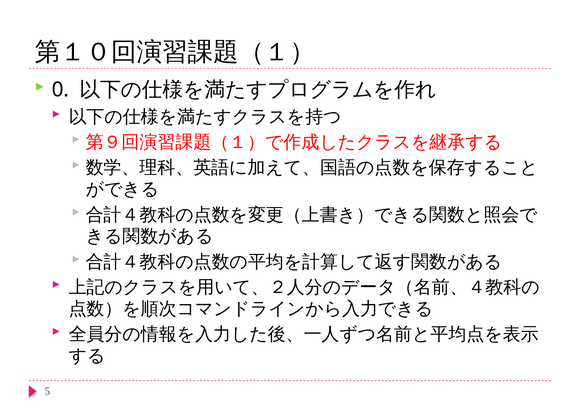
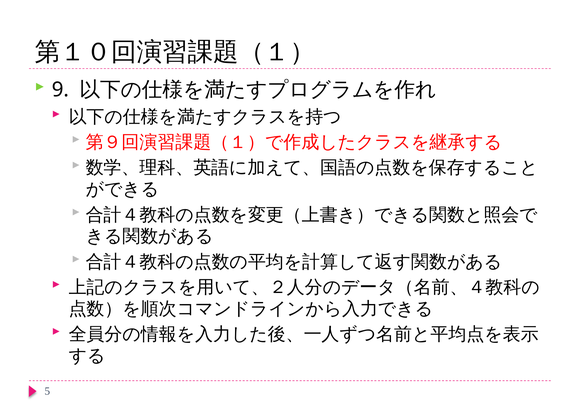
0: 0 -> 9 (60, 90)
